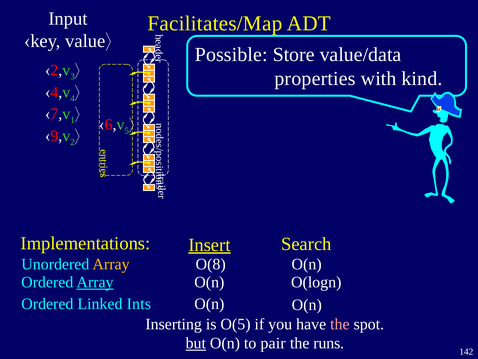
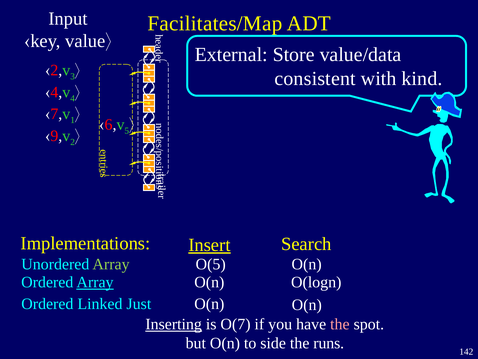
Possible: Possible -> External (231, 54)
properties: properties -> consistent (315, 78)
Array colour: yellow -> light green (111, 264)
O(8: O(8 -> O(5 (211, 264)
Ints: Ints -> Just (139, 304)
Inserting underline: none -> present (174, 324)
O(5: O(5 -> O(7 (236, 324)
but underline: present -> none (196, 343)
pair: pair -> side (273, 343)
